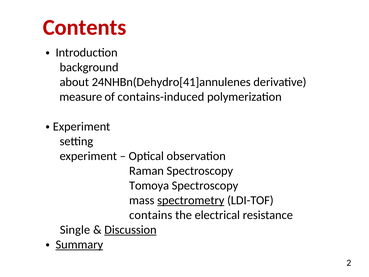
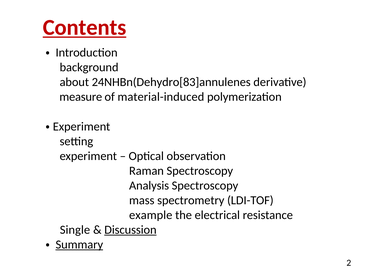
Contents underline: none -> present (85, 27)
24NHBn(Dehydro[41]annulenes: 24NHBn(Dehydro[41]annulenes -> 24NHBn(Dehydro[83]annulenes (171, 82)
contains-induced: contains-induced -> material-induced (161, 97)
Tomoya: Tomoya -> Analysis (149, 185)
spectrometry underline: present -> none (191, 200)
contains: contains -> example (151, 215)
